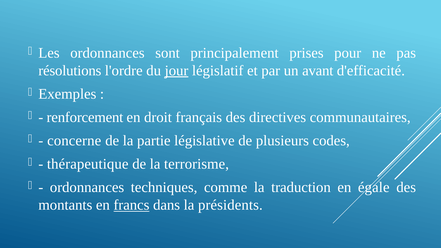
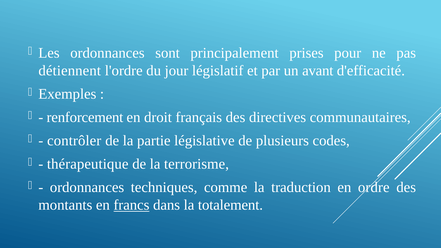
résolutions: résolutions -> détiennent (70, 71)
jour underline: present -> none (177, 71)
concerne: concerne -> contrôler (74, 141)
égale: égale -> ordre (374, 187)
présidents: présidents -> totalement (230, 205)
